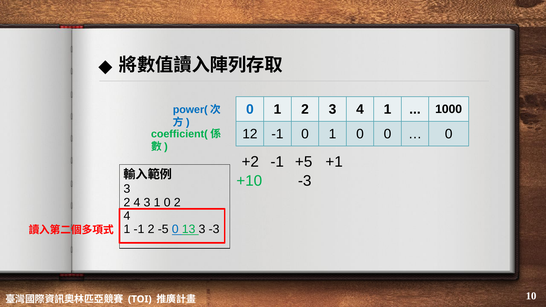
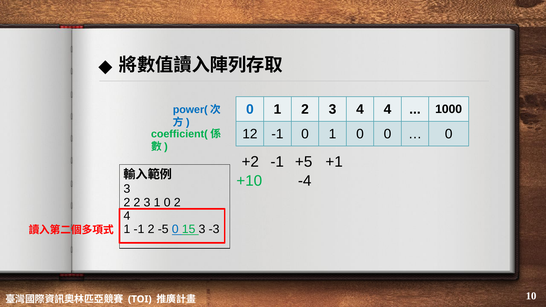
3 4 1: 1 -> 4 (388, 109)
-3: -3 -> -4 (305, 181)
4: 4 -> 2 (137, 202)
13: 13 -> 15 (189, 229)
